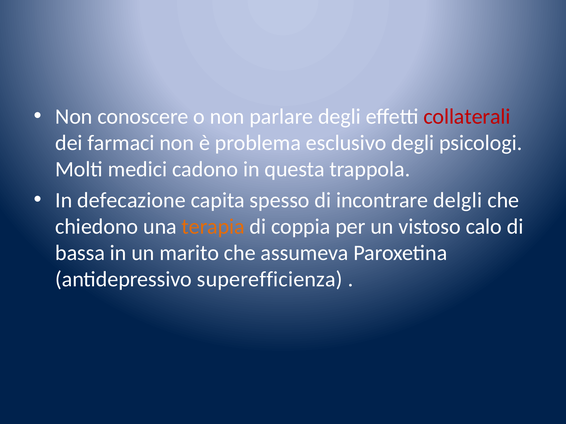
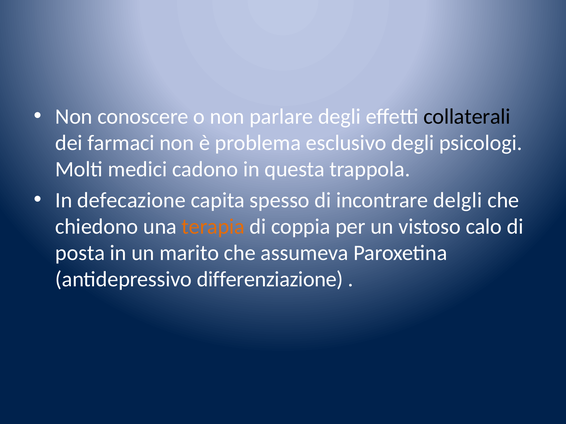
collaterali colour: red -> black (467, 117)
bassa: bassa -> posta (80, 253)
superefficienza: superefficienza -> differenziazione (270, 280)
